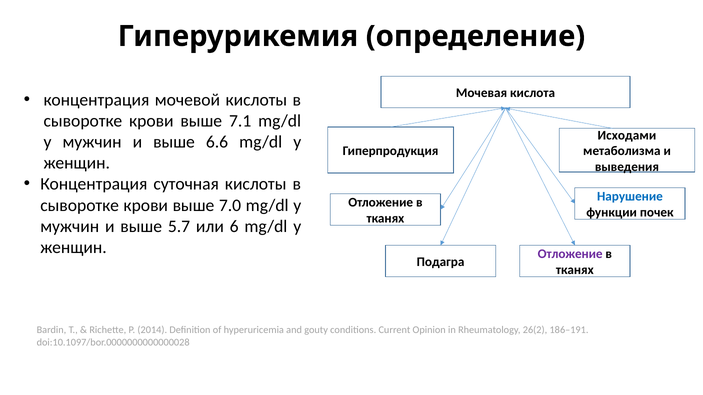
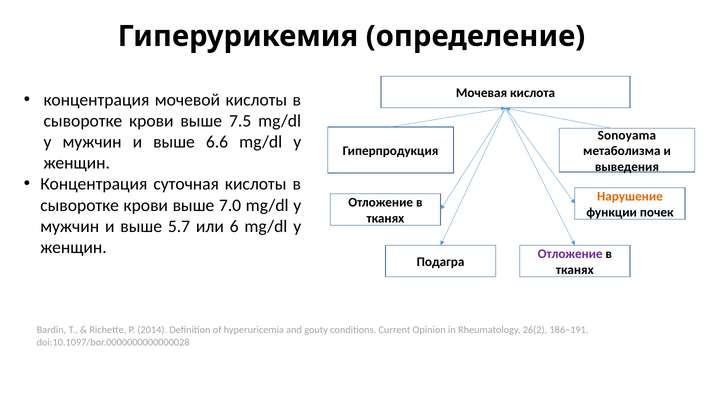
7.1: 7.1 -> 7.5 (240, 121)
Исходами: Исходами -> Sonoyama (627, 135)
Нарушение colour: blue -> orange (630, 197)
